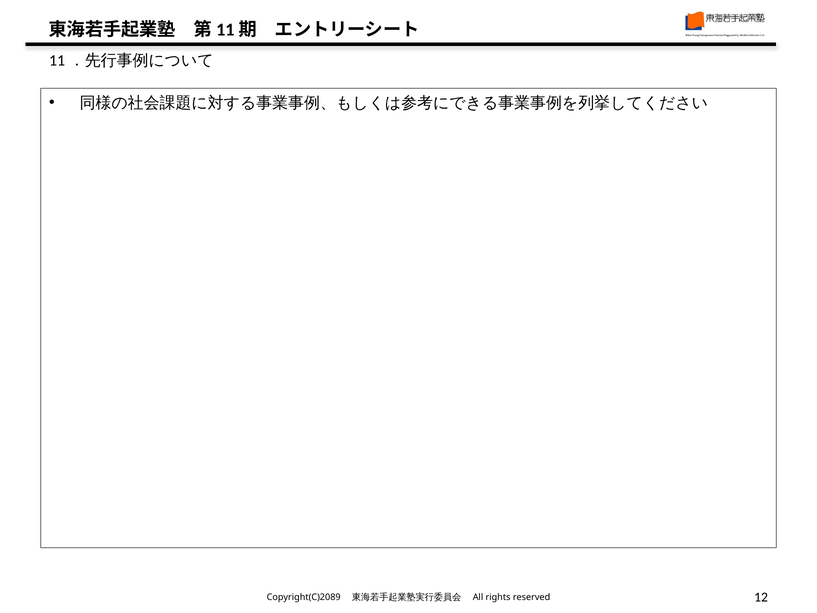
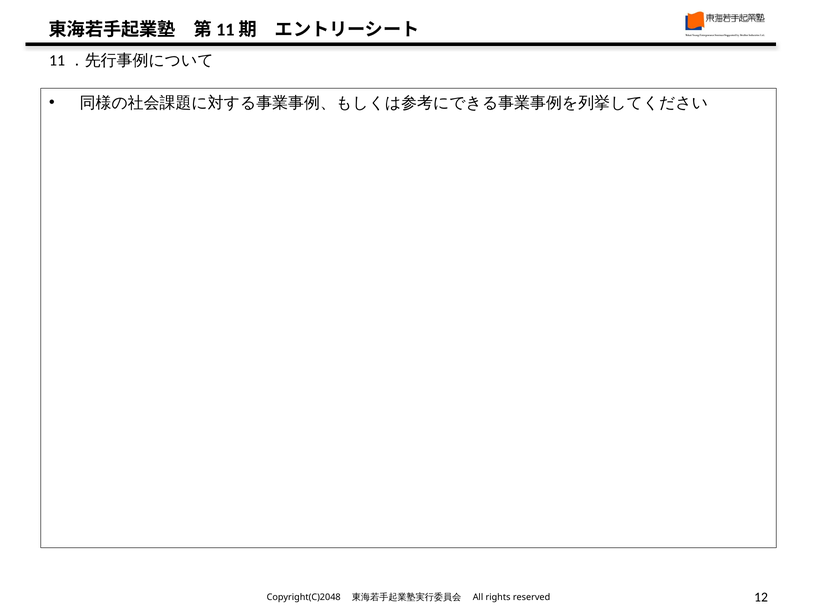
Copyright(C)2089: Copyright(C)2089 -> Copyright(C)2048 (304, 597)
